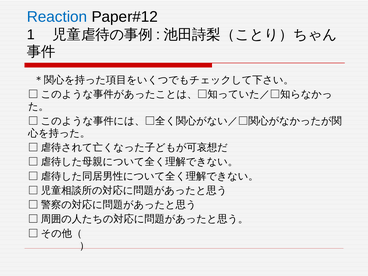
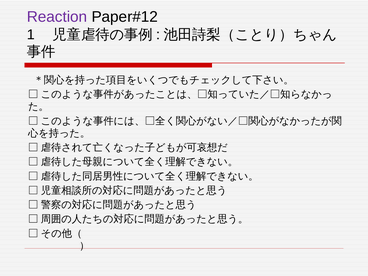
Reaction colour: blue -> purple (57, 17)
